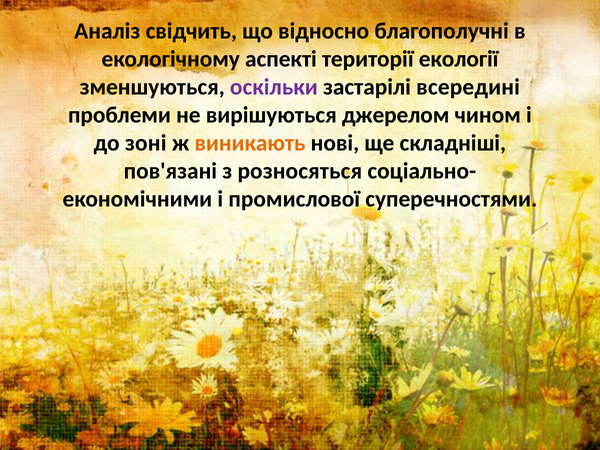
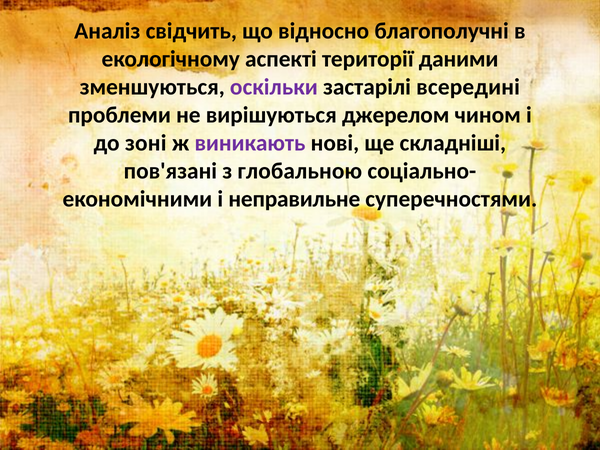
екології: екології -> даними (459, 59)
виникають colour: orange -> purple (250, 143)
розносяться: розносяться -> глобальною (300, 171)
промислової: промислової -> неправильне (294, 199)
